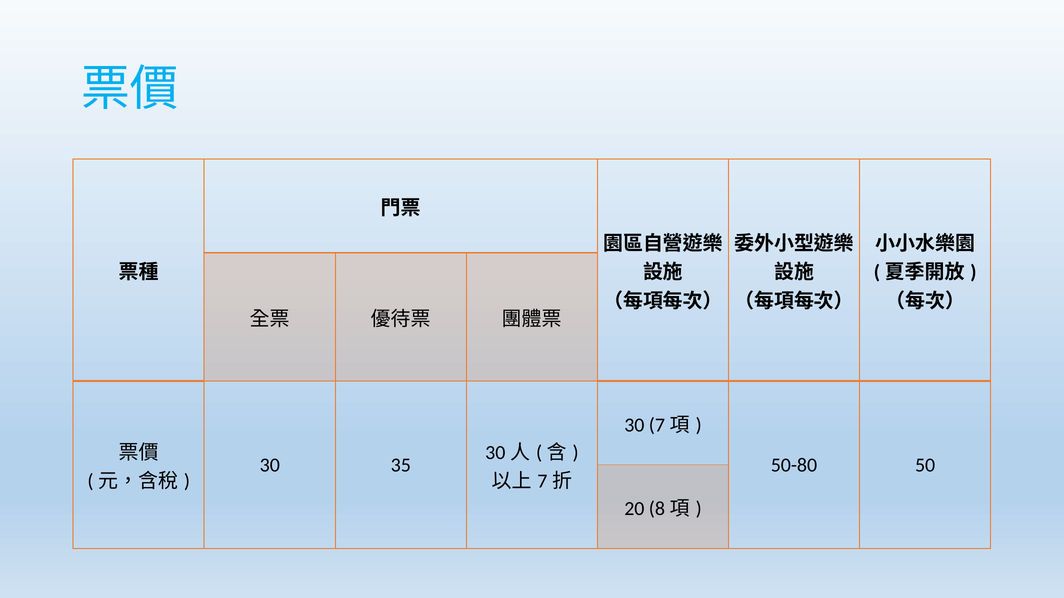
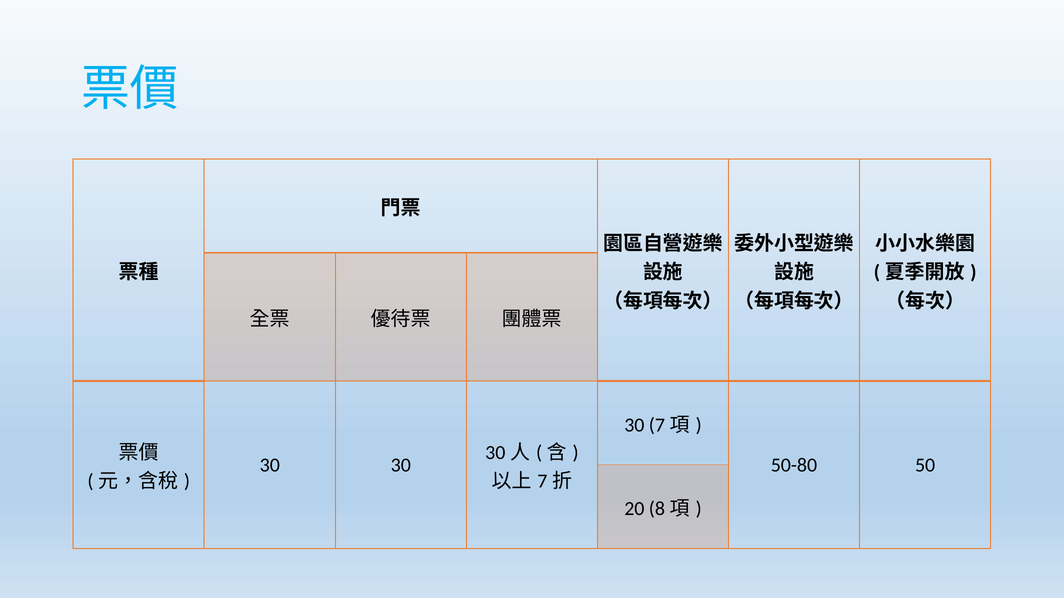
30 35: 35 -> 30 (401, 465)
